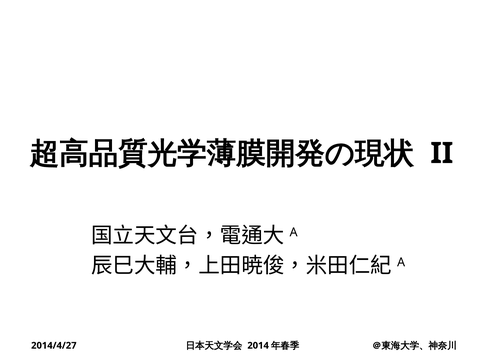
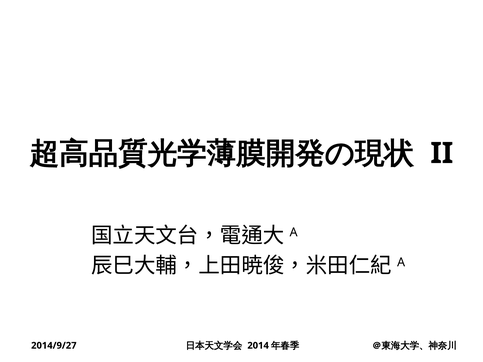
2014/4/27: 2014/4/27 -> 2014/9/27 (54, 346)
